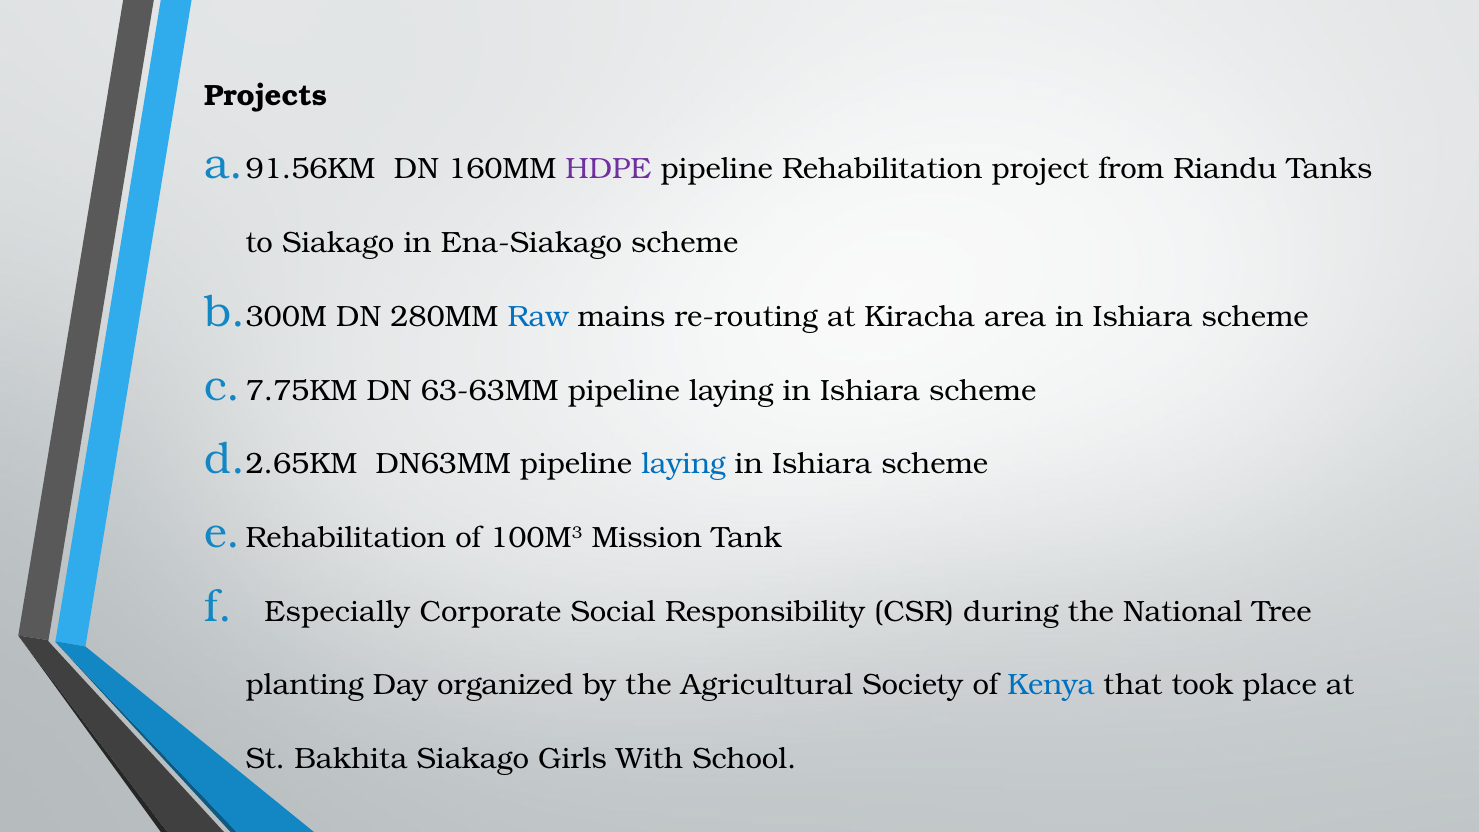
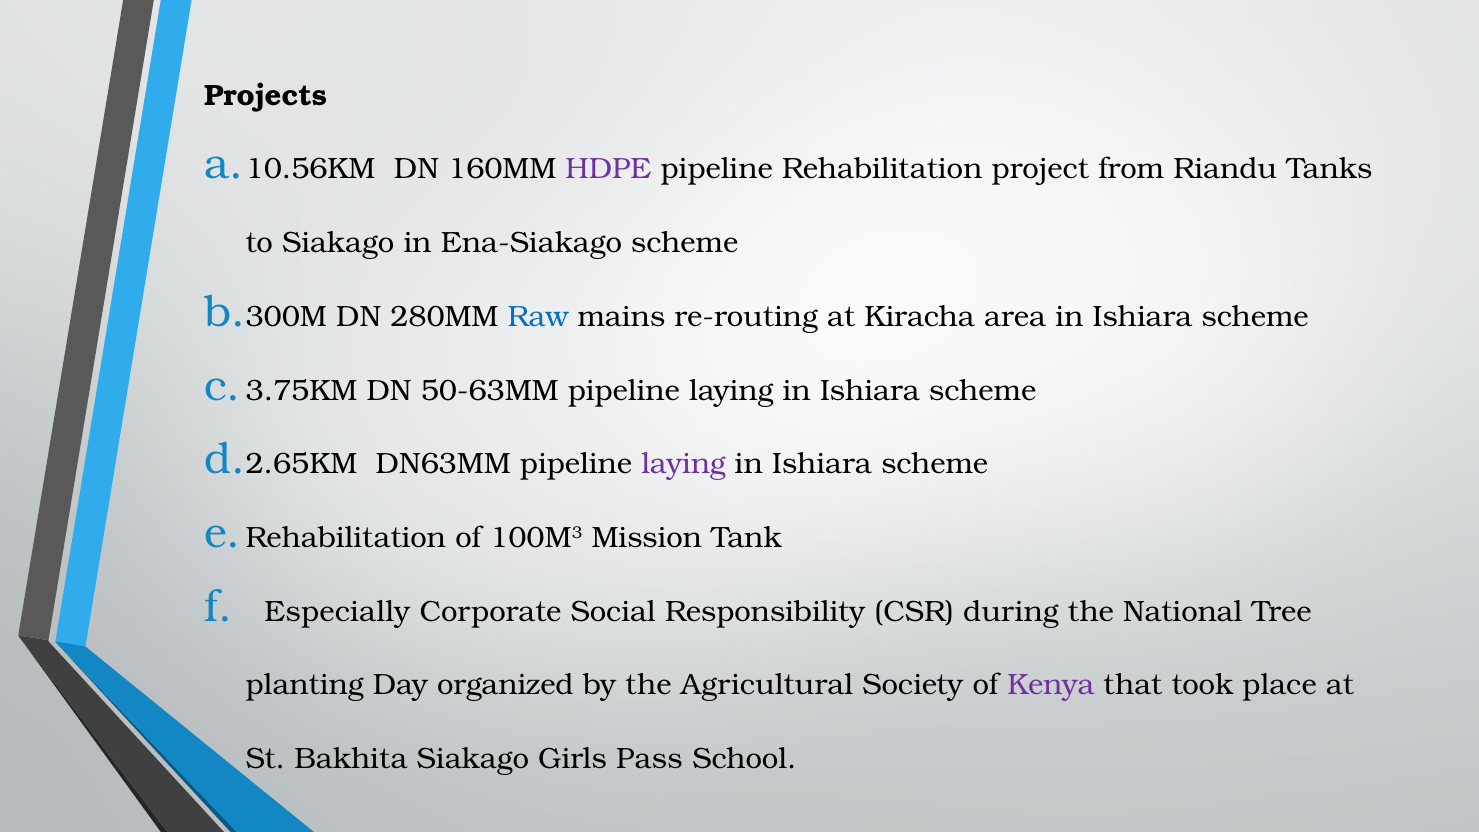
91.56KM: 91.56KM -> 10.56KM (311, 169)
7.75KM: 7.75KM -> 3.75KM (302, 390)
63-63MM: 63-63MM -> 50-63MM (490, 390)
laying colour: blue -> purple (683, 464)
Kenya colour: blue -> purple (1051, 685)
With: With -> Pass (649, 759)
